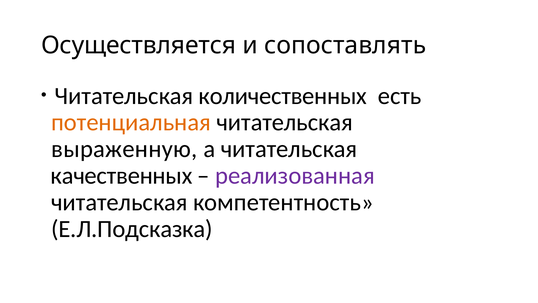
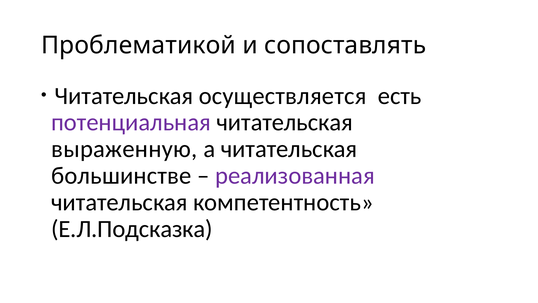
Осуществляется: Осуществляется -> Проблематикой (138, 45)
количественных: количественных -> осуществляется (283, 96)
потенциальная colour: orange -> purple (131, 122)
качественных: качественных -> большинстве (121, 176)
